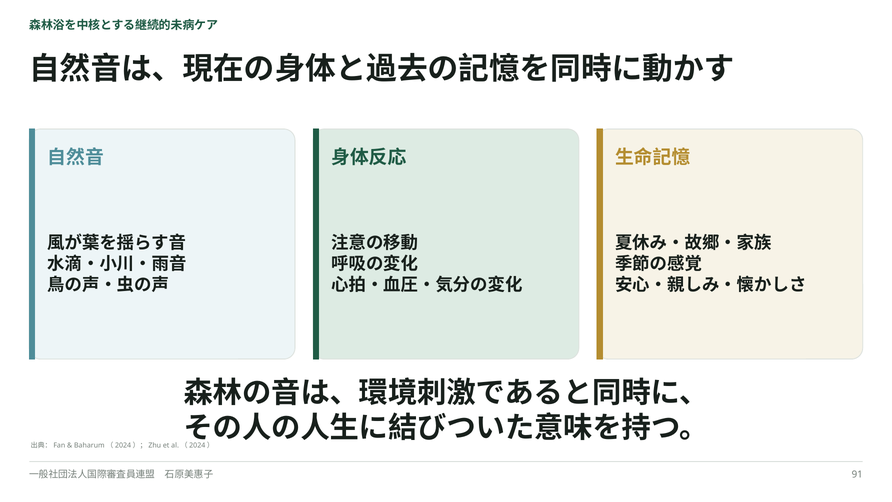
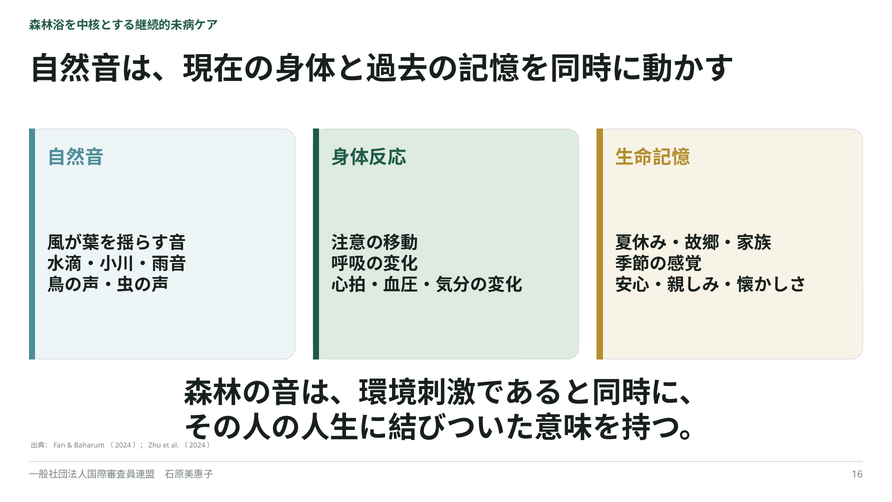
91: 91 -> 16 (857, 474)
